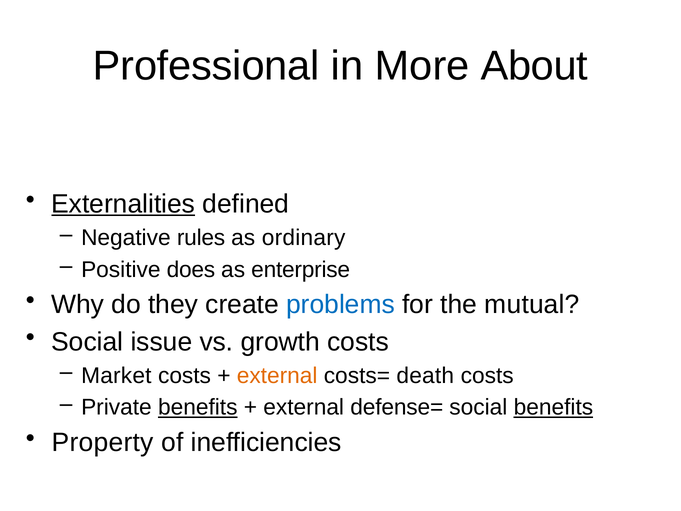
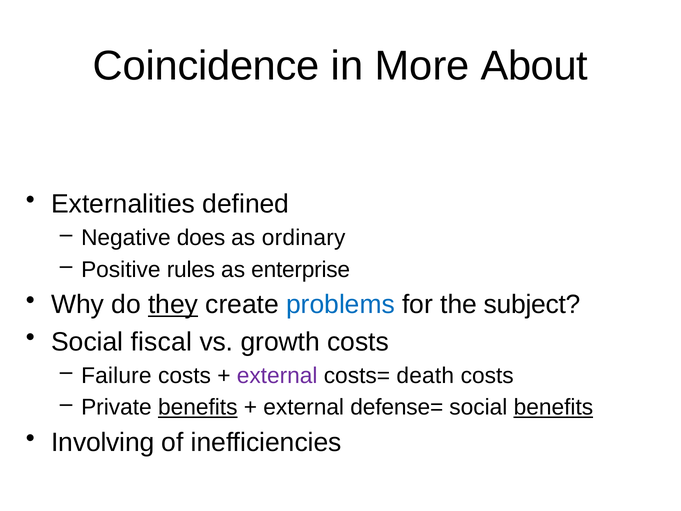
Professional: Professional -> Coincidence (206, 66)
Externalities underline: present -> none (123, 204)
rules: rules -> does (201, 238)
does: does -> rules (191, 270)
they underline: none -> present (173, 305)
mutual: mutual -> subject (532, 305)
issue: issue -> fiscal (161, 342)
Market: Market -> Failure (116, 376)
external colour: orange -> purple (277, 376)
Property: Property -> Involving (103, 442)
